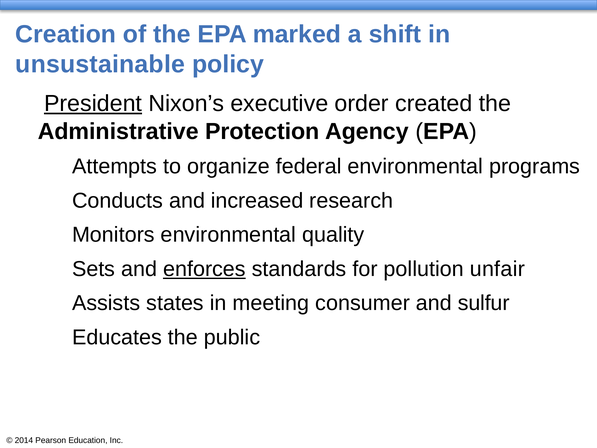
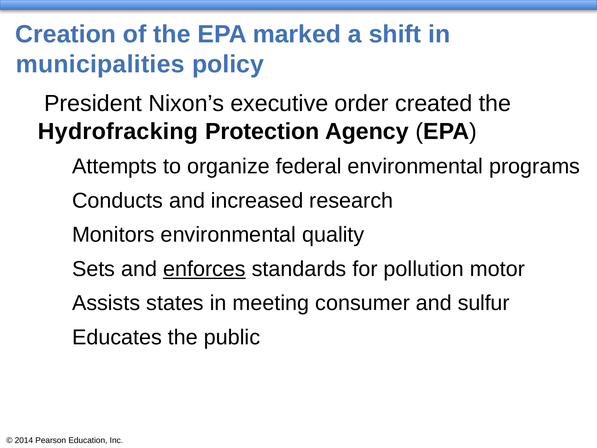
unsustainable: unsustainable -> municipalities (100, 64)
President underline: present -> none (93, 103)
Administrative: Administrative -> Hydrofracking (118, 131)
unfair: unfair -> motor (497, 269)
